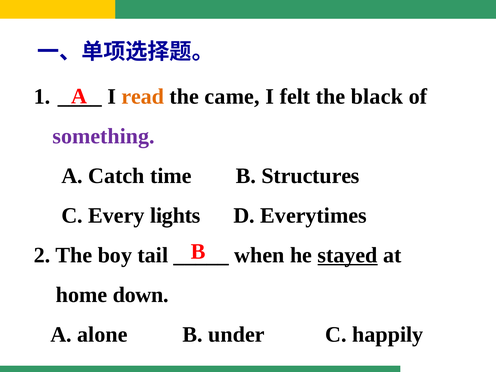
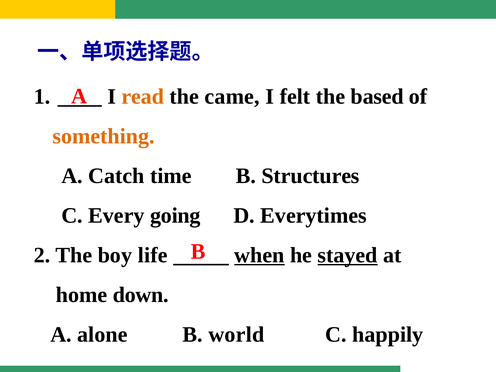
black: black -> based (377, 97)
something colour: purple -> orange (104, 136)
lights: lights -> going (175, 216)
tail: tail -> life (153, 255)
when underline: none -> present (259, 255)
under: under -> world (236, 335)
